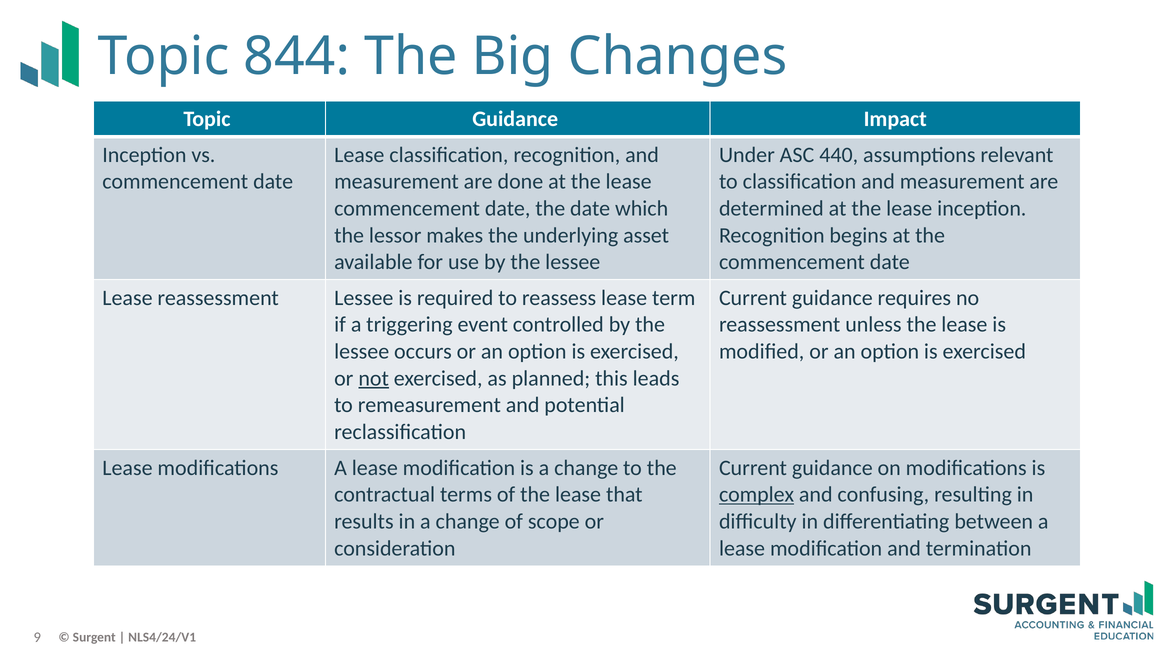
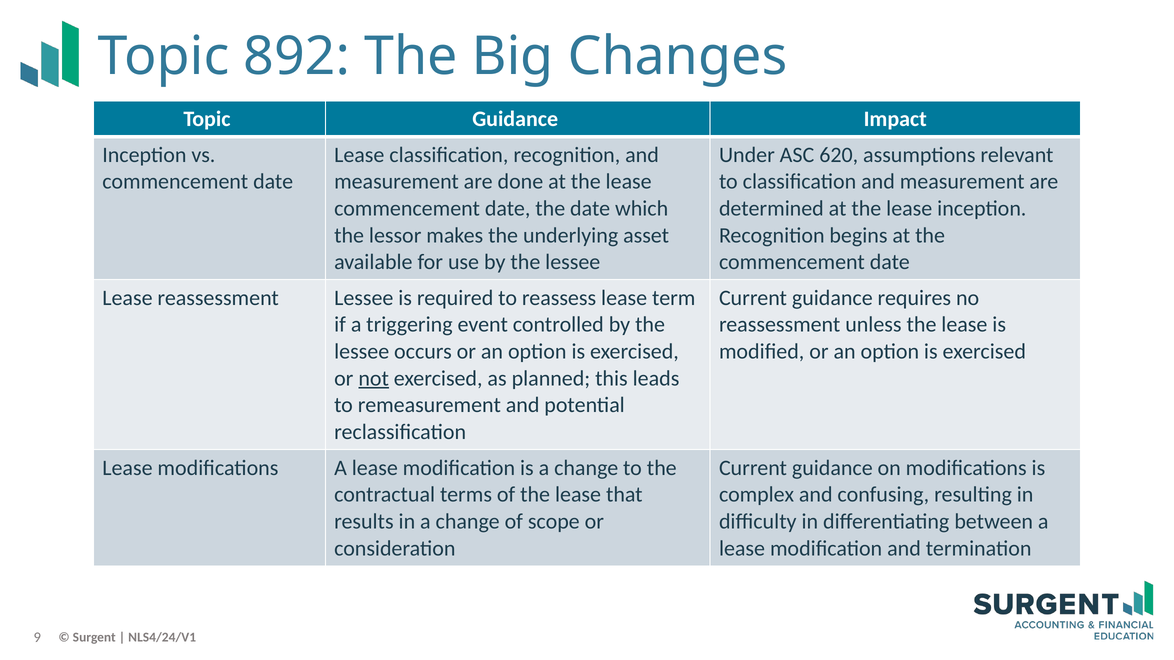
844: 844 -> 892 (297, 56)
440: 440 -> 620 (839, 155)
complex underline: present -> none (757, 495)
